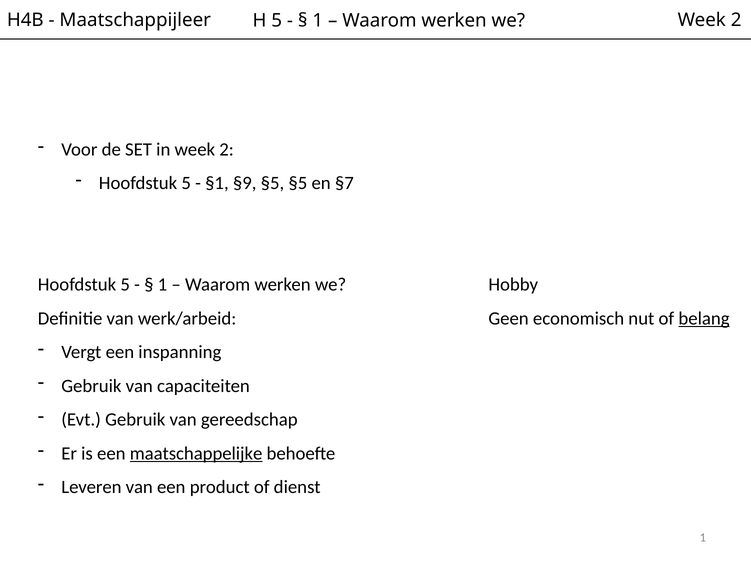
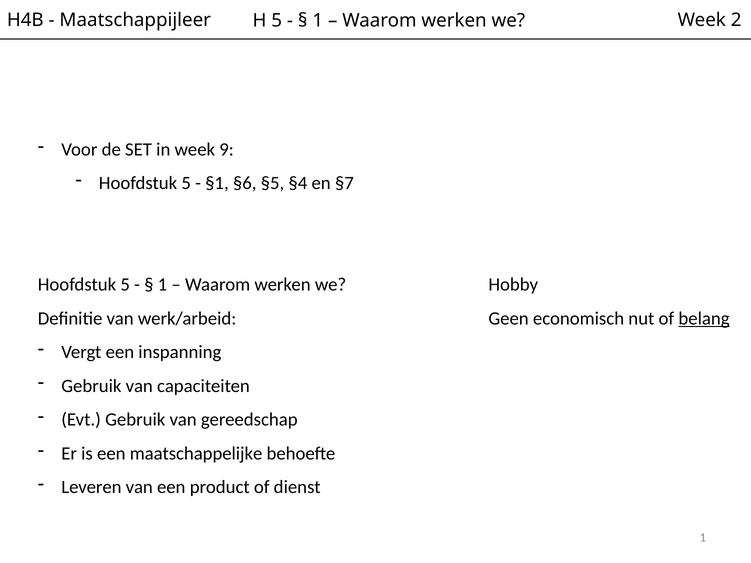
in week 2: 2 -> 9 (227, 149)
§9: §9 -> §6 (245, 183)
§5 §5: §5 -> §4 (298, 183)
maatschappelijke underline: present -> none (196, 454)
